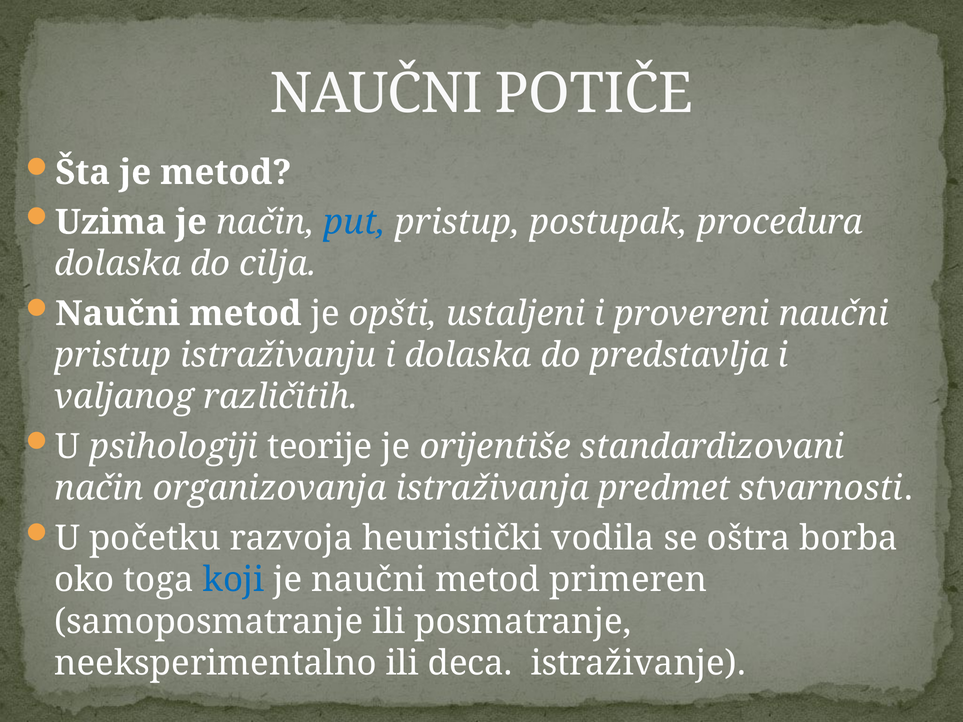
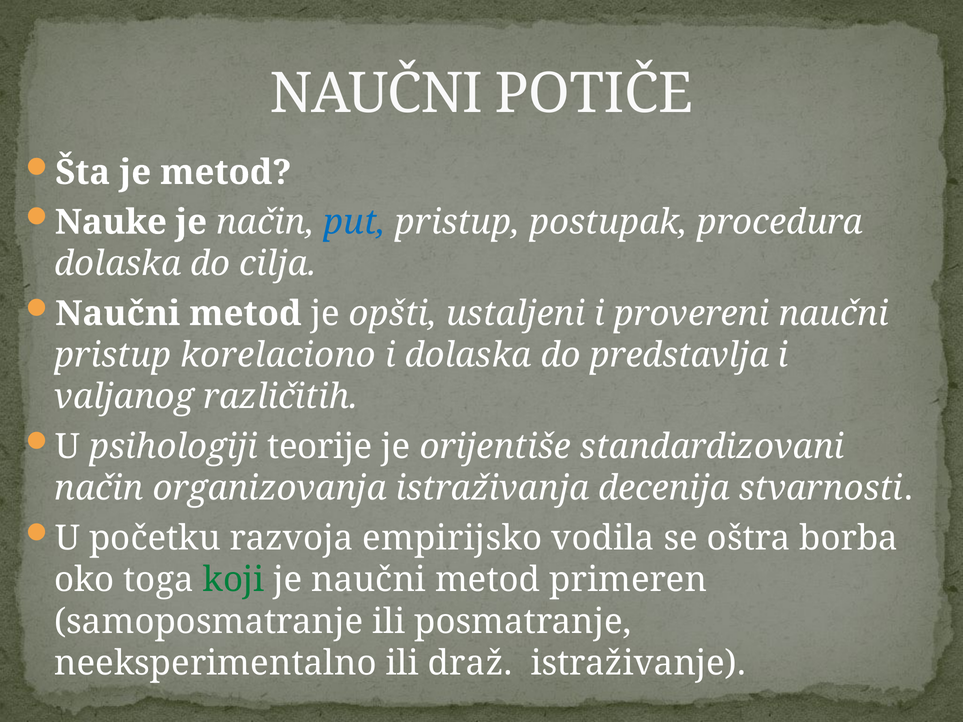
Uzima: Uzima -> Nauke (111, 222)
istraživanju: istraživanju -> korelaciono (278, 355)
predmet: predmet -> decenija (664, 489)
heuristički: heuristički -> empirijsko (452, 538)
koji colour: blue -> green (234, 580)
deca: deca -> draž (470, 663)
